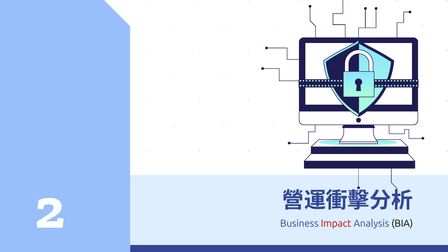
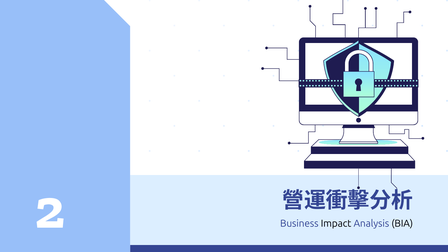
Impact colour: red -> black (336, 224)
